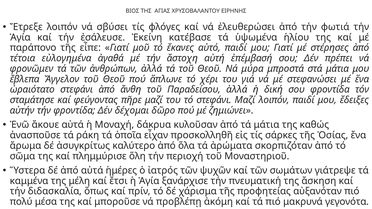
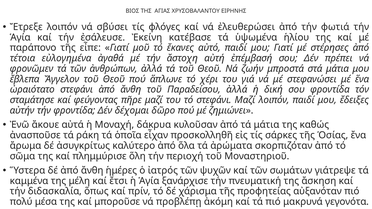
μύρα: μύρα -> ζωήν (252, 69)
δέ ἀπό αὐτά: αὐτά -> ἄνθη (92, 171)
